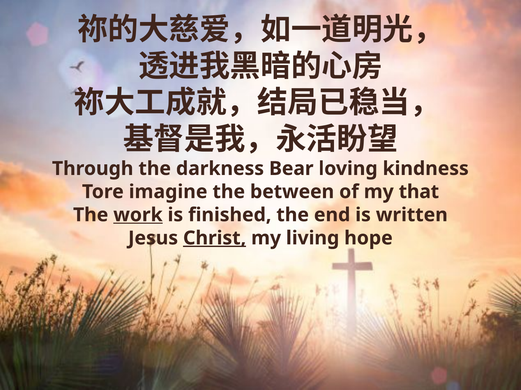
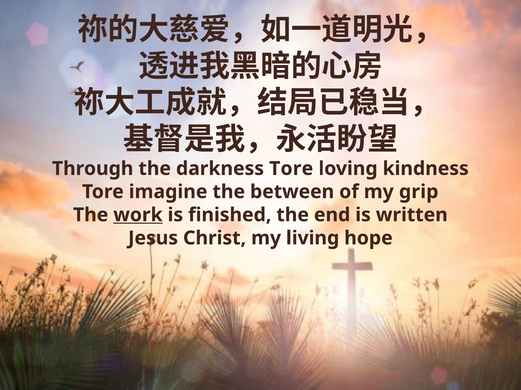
darkness Bear: Bear -> Tore (291, 169)
that: that -> grip (419, 192)
Christ underline: present -> none (215, 238)
